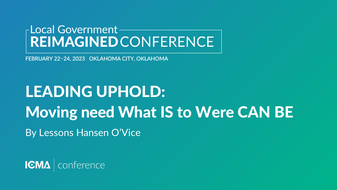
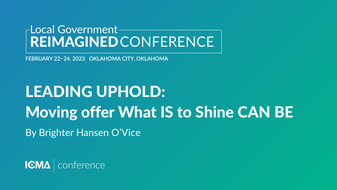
need: need -> offer (98, 112)
Were: Were -> Shine (215, 112)
Lessons: Lessons -> Brighter (56, 133)
